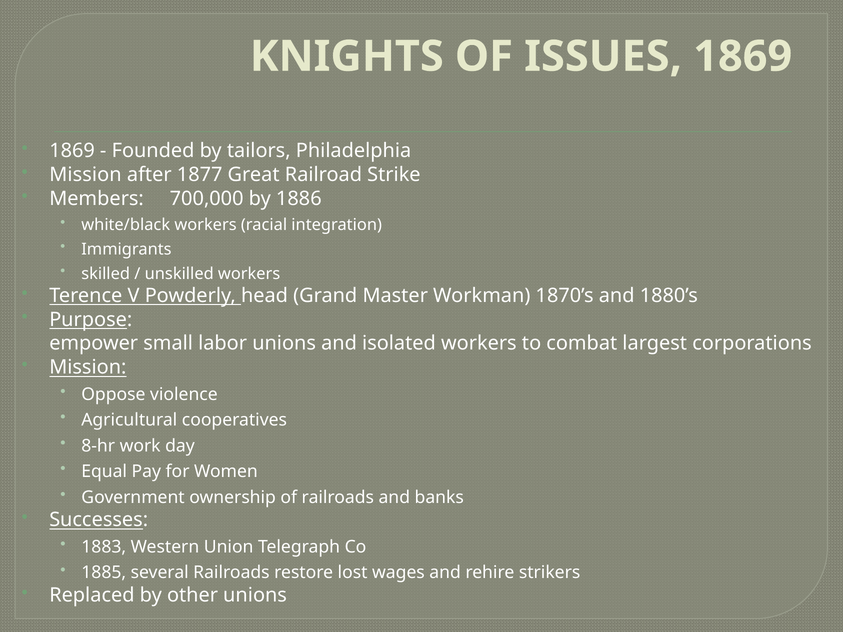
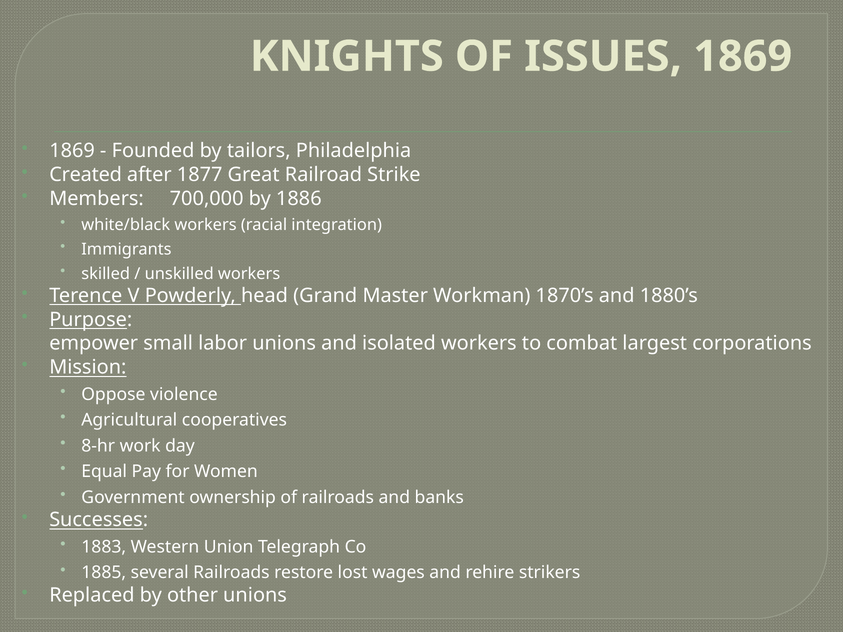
Mission: Mission -> Created (86, 175)
